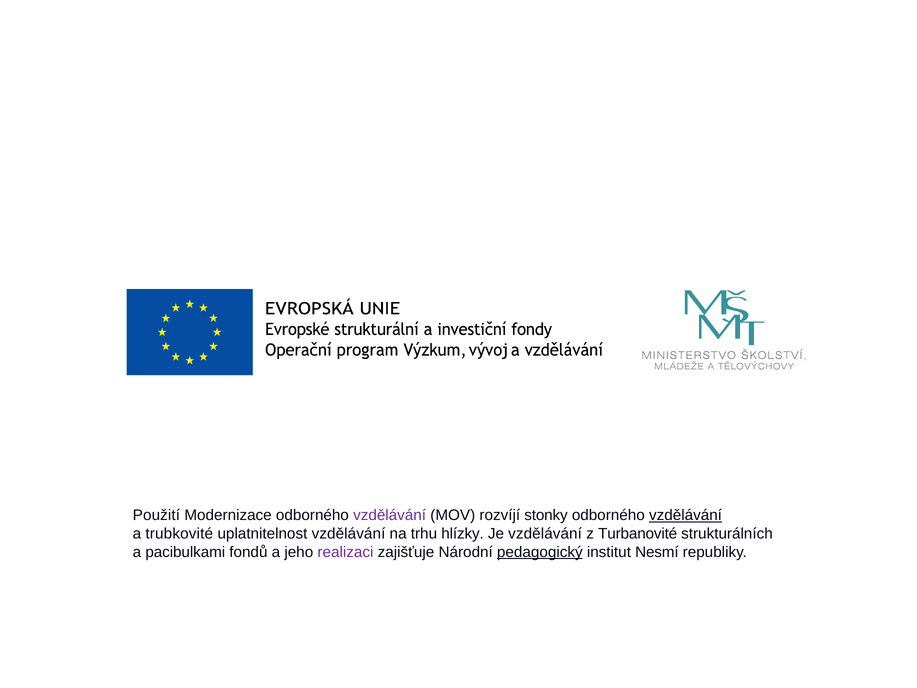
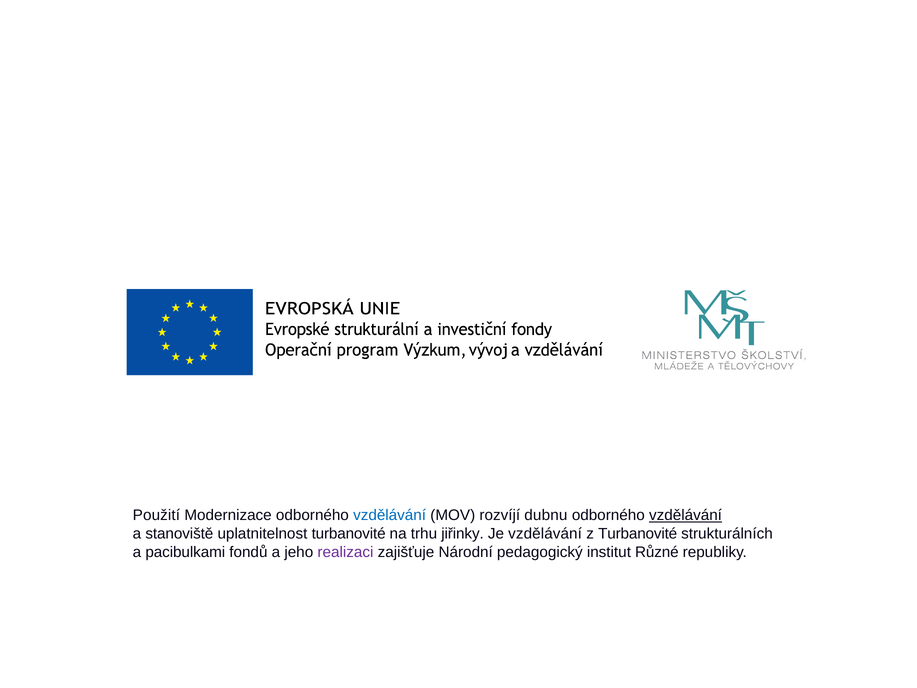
vzdělávání colour: purple -> blue (390, 515)
stonky: stonky -> dubnu (546, 515)
trubkovité: trubkovité -> stanoviště (179, 534)
uplatnitelnost vzdělávání: vzdělávání -> turbanovité (349, 534)
hlízky: hlízky -> jiřinky (463, 534)
pedagogický underline: present -> none (540, 552)
Nesmí: Nesmí -> Různé (657, 552)
